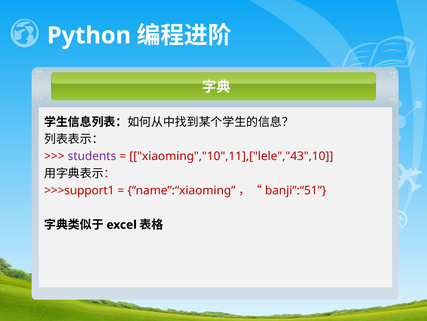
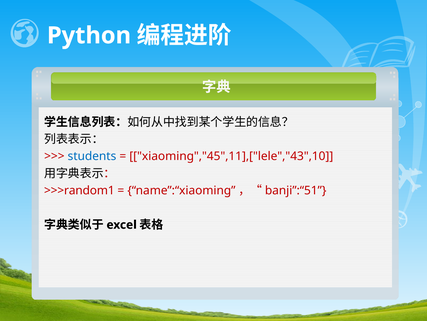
students colour: purple -> blue (92, 156)
xiaoming","10",11],["lele","43",10: xiaoming","10",11],["lele","43",10 -> xiaoming","45",11],["lele","43",10 (231, 156)
>>>support1: >>>support1 -> >>>random1 (79, 190)
